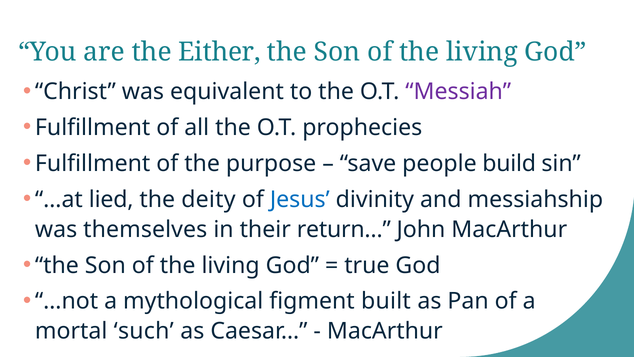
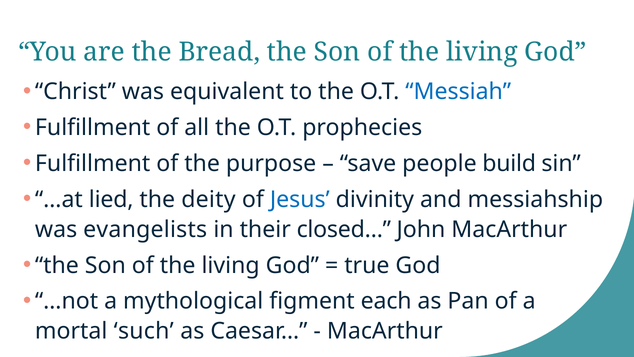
Either: Either -> Bread (219, 52)
Messiah colour: purple -> blue (458, 92)
themselves: themselves -> evangelists (145, 229)
return…: return… -> closed… (344, 229)
built: built -> each (386, 301)
